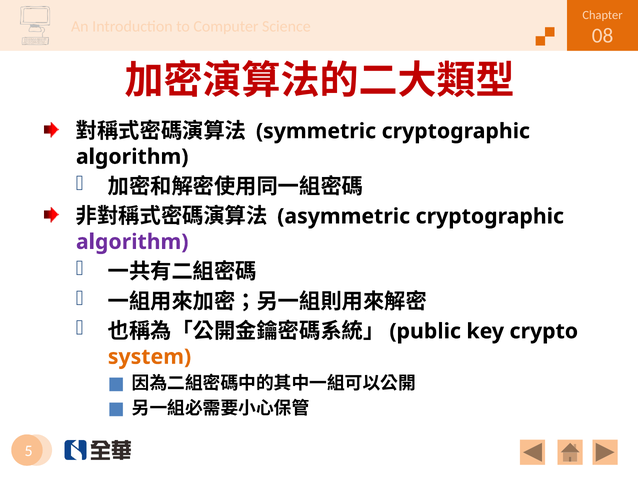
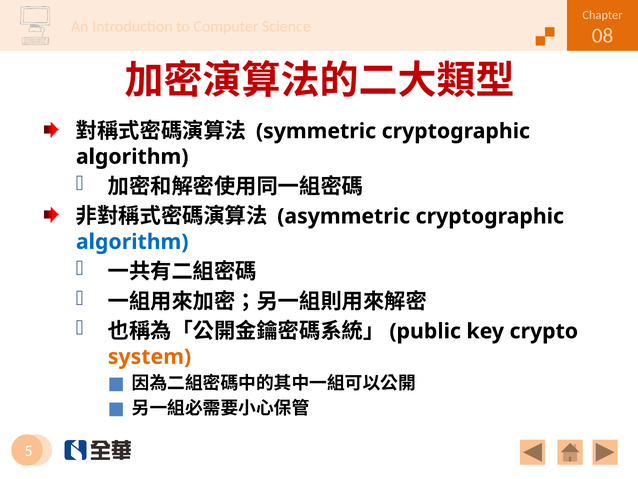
algorithm colour: purple -> blue (132, 242)
